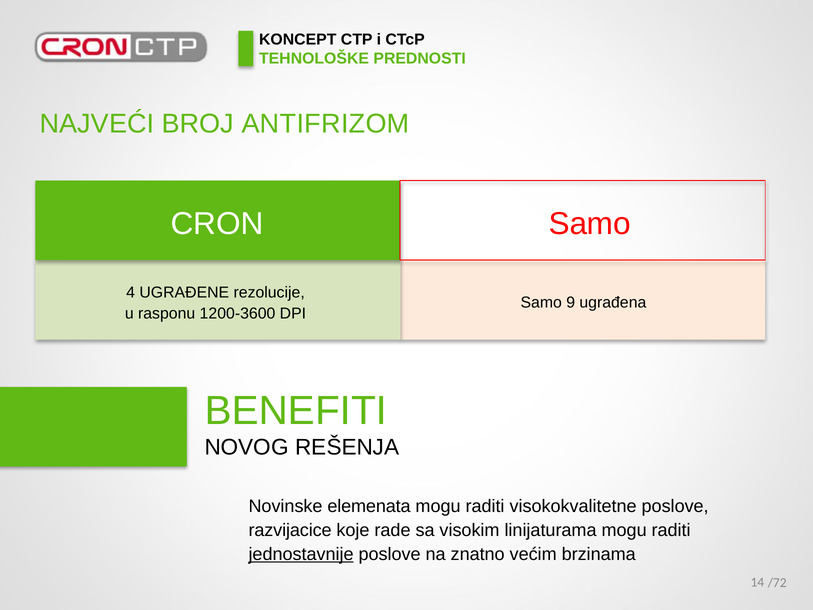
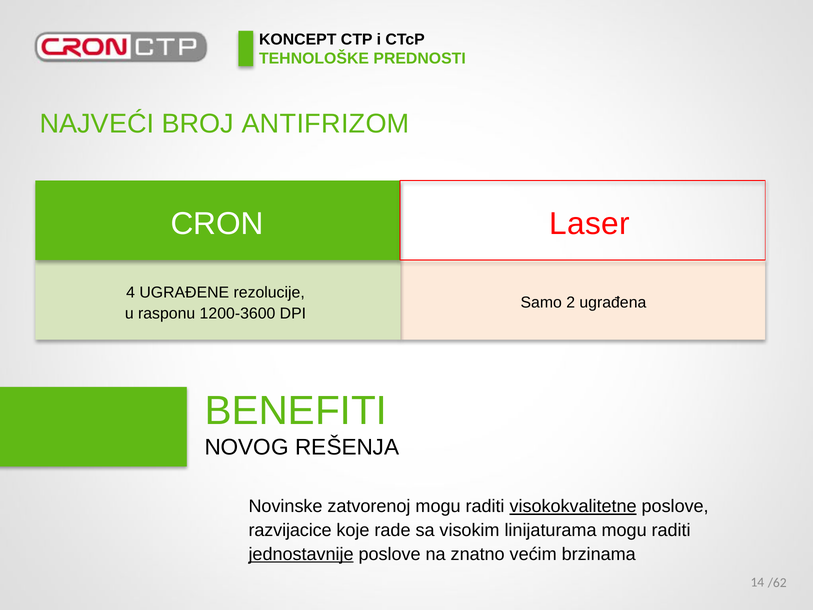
Samo: Samo -> Laser (589, 224)
9: 9 -> 2 (571, 302)
elemenata: elemenata -> zatvorenoj (369, 506)
visokokvalitetne underline: none -> present (573, 506)
/72: /72 -> /62 (777, 582)
